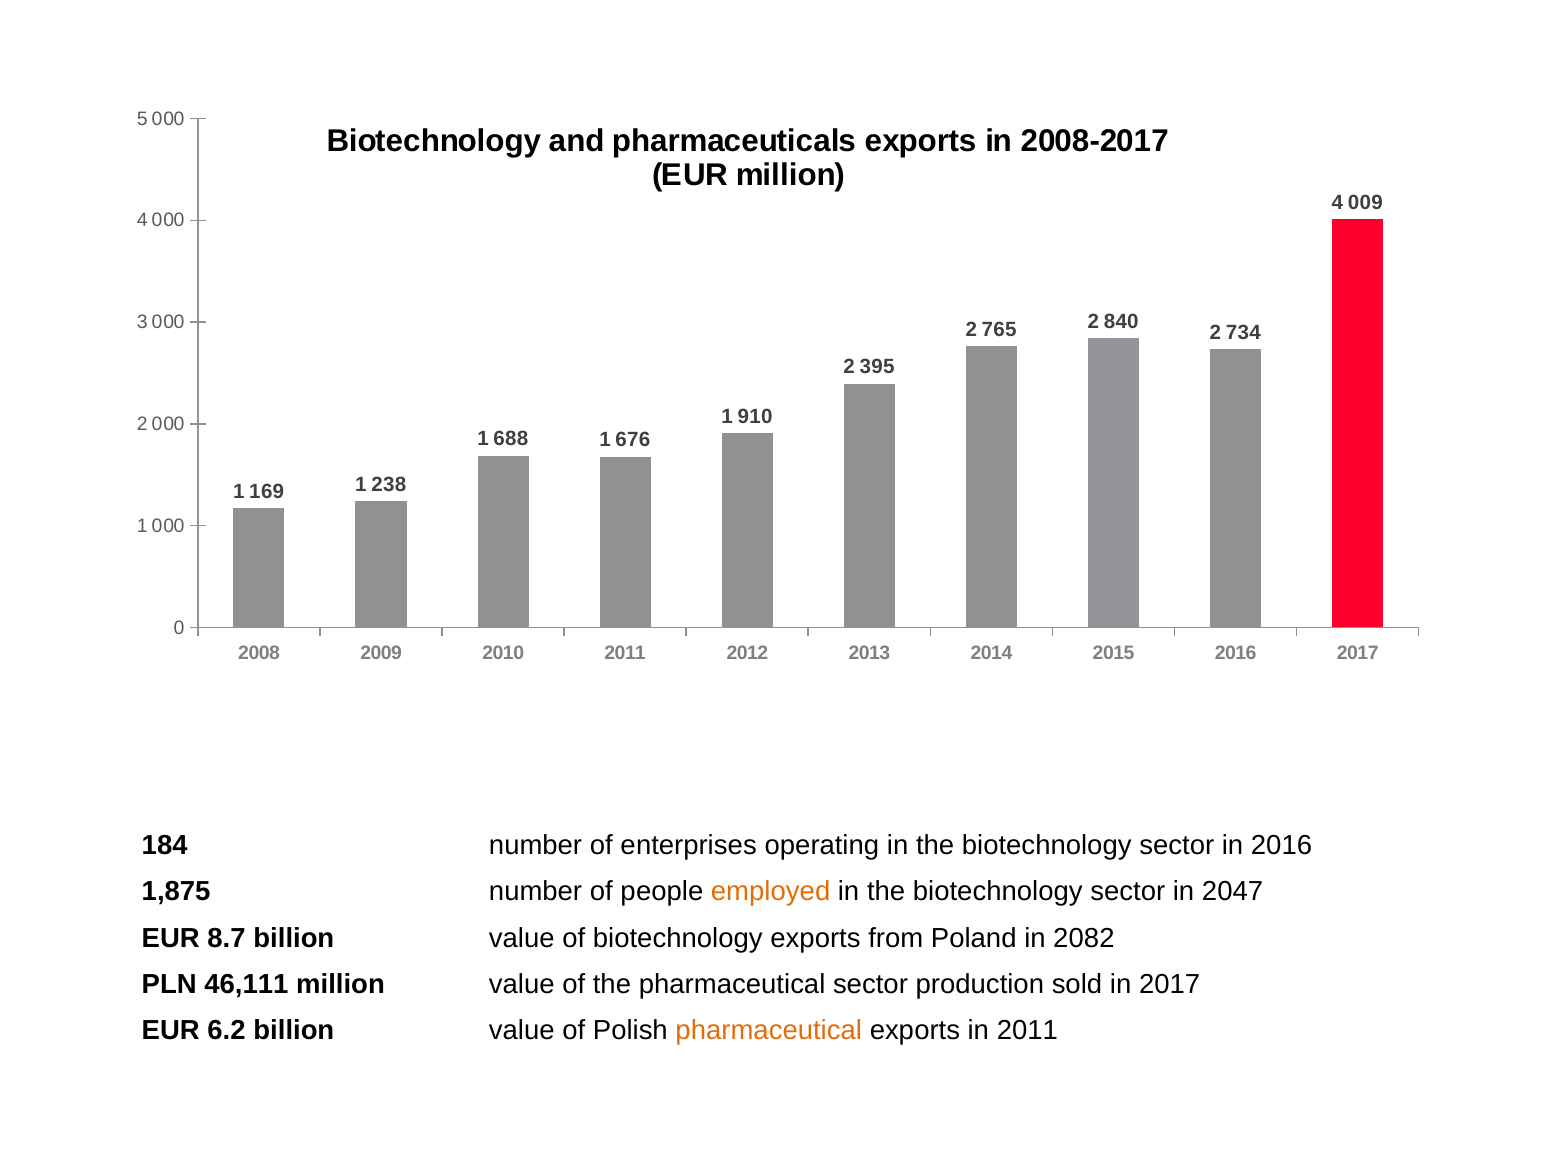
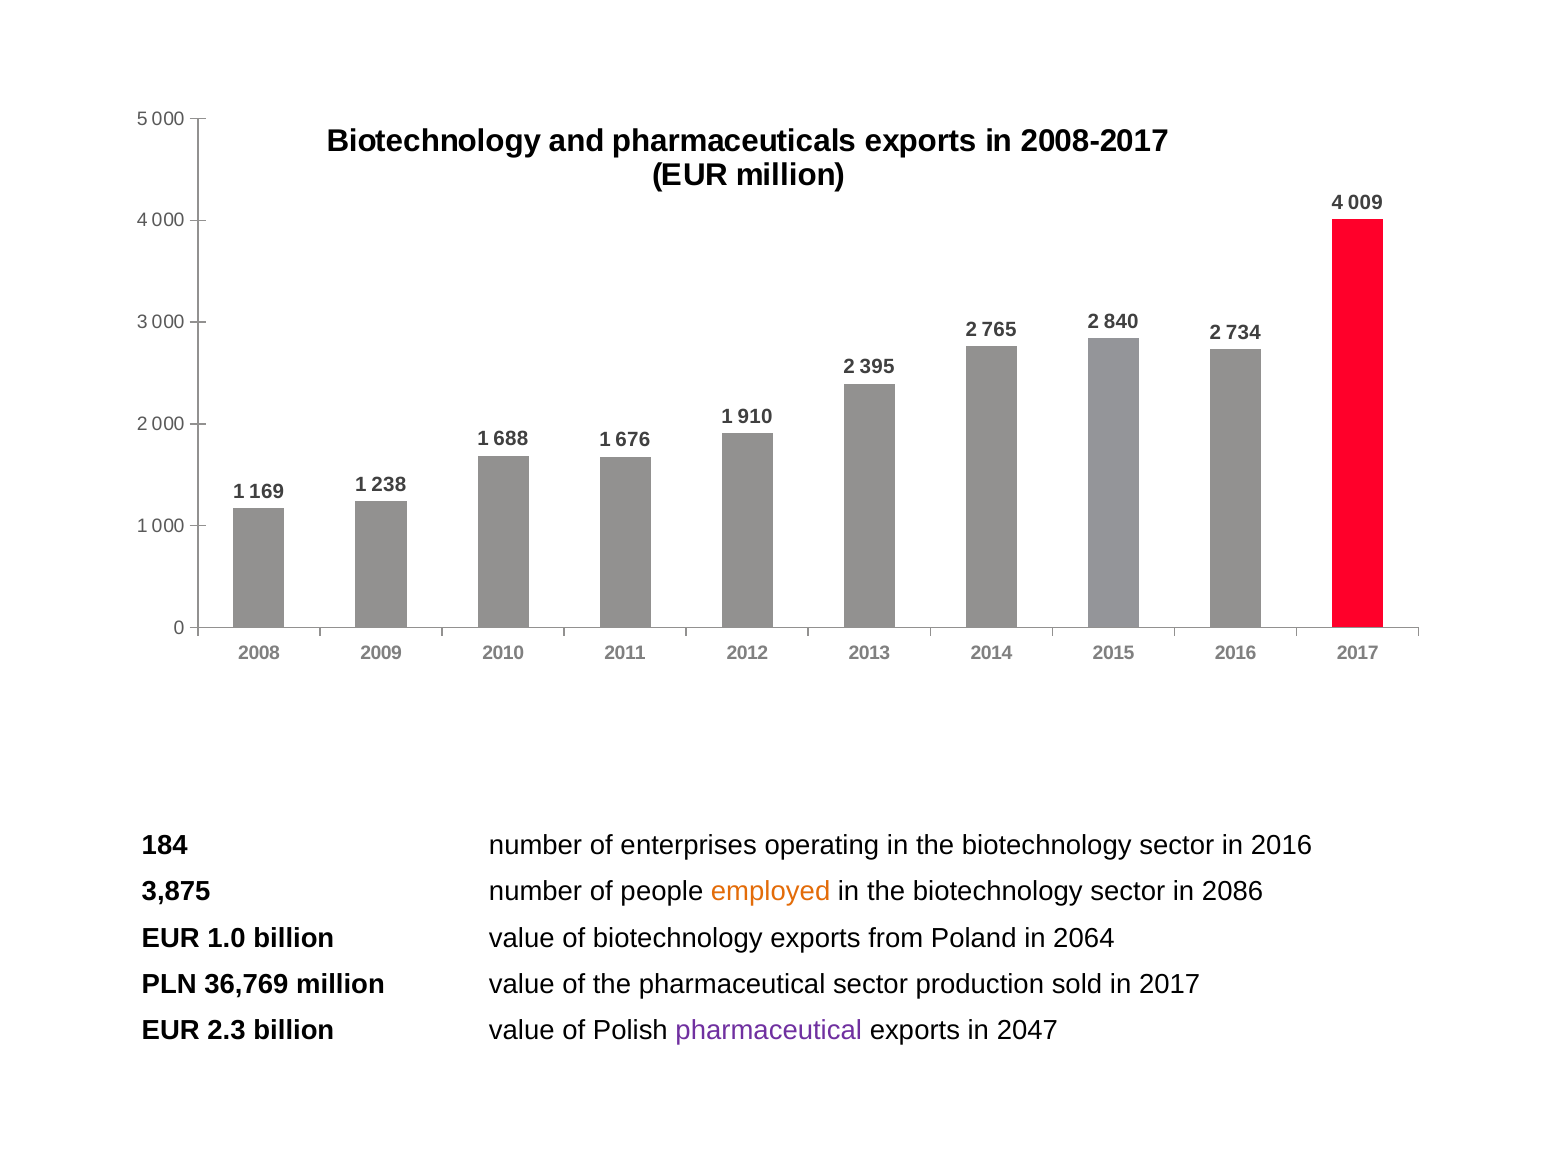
1,875: 1,875 -> 3,875 (176, 892)
2047: 2047 -> 2086 (1233, 892)
8.7: 8.7 -> 1.0 (227, 938)
2082: 2082 -> 2064 (1084, 938)
46,111: 46,111 -> 36,769 (246, 984)
6.2: 6.2 -> 2.3 (227, 1030)
pharmaceutical colour: orange -> purple (769, 1030)
in 2011: 2011 -> 2047 (1027, 1030)
